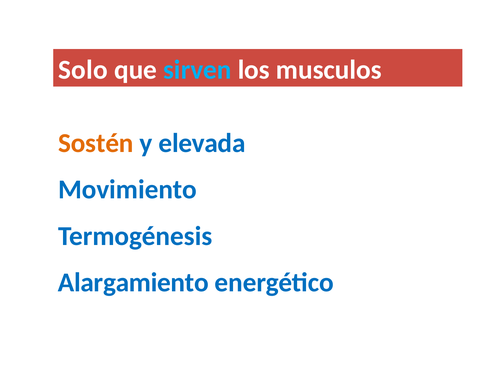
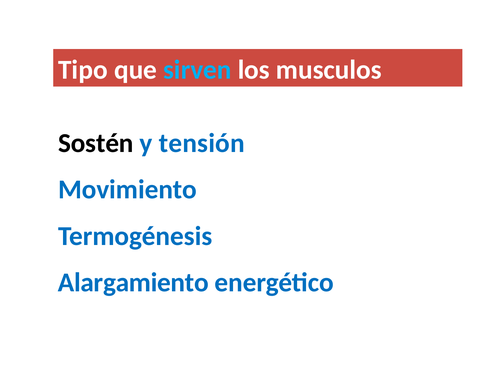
Solo: Solo -> Tipo (83, 70)
Sostén colour: orange -> black (96, 143)
elevada: elevada -> tensión (202, 143)
